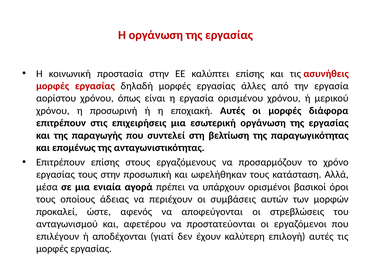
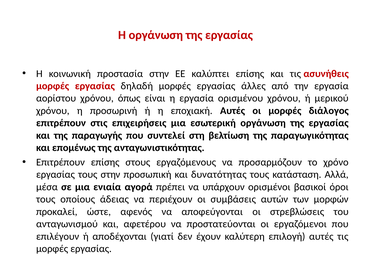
διάφορα: διάφορα -> διάλογος (329, 111)
ωφελήθηκαν: ωφελήθηκαν -> δυνατότητας (219, 175)
